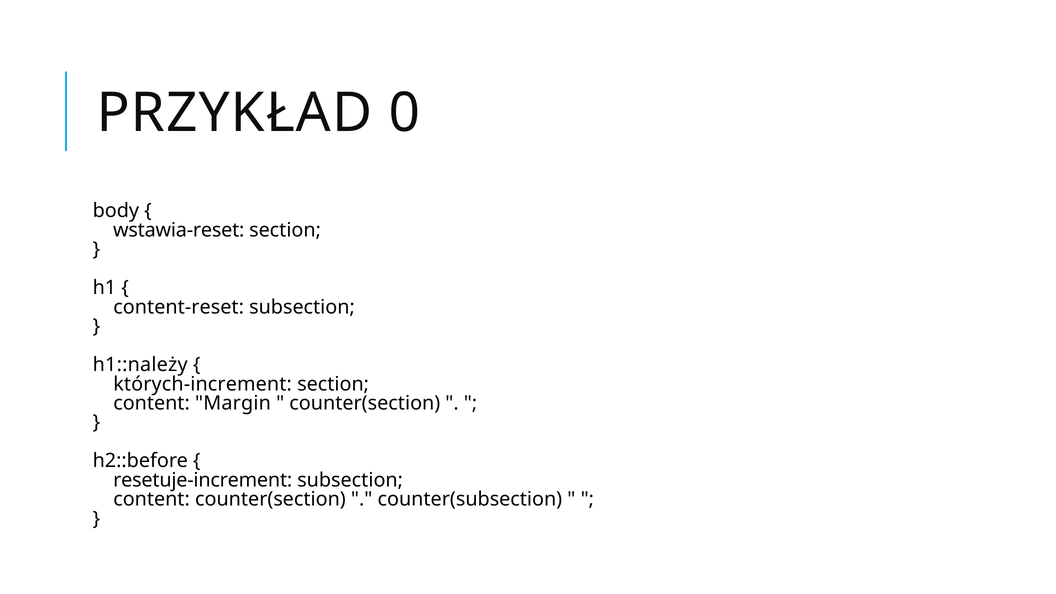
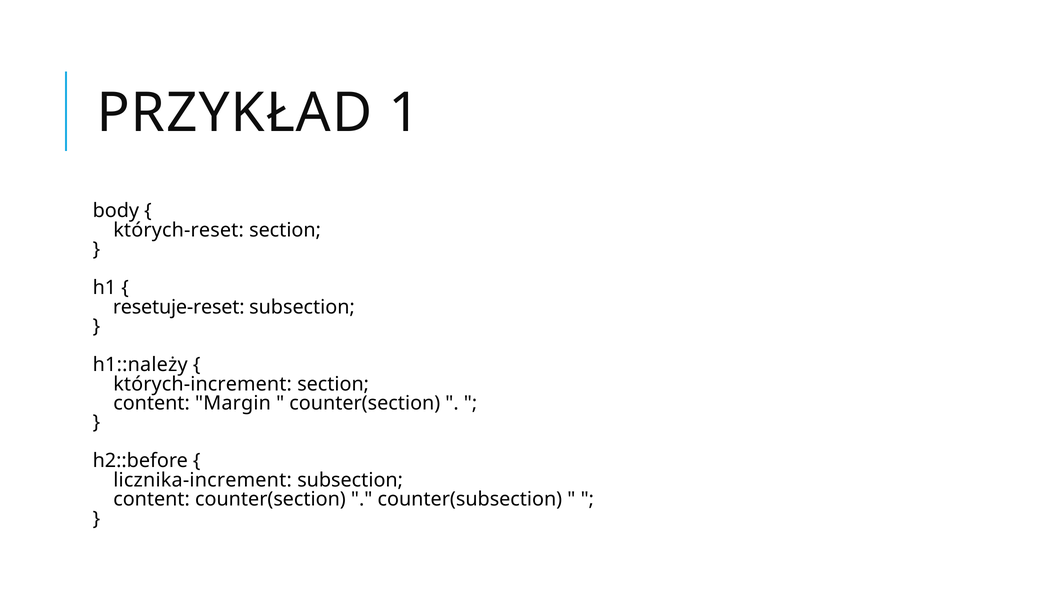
0: 0 -> 1 (404, 113)
wstawia-reset: wstawia-reset -> których-reset (179, 230)
content-reset: content-reset -> resetuje-reset (179, 307)
resetuje-increment: resetuje-increment -> licznika-increment (203, 480)
